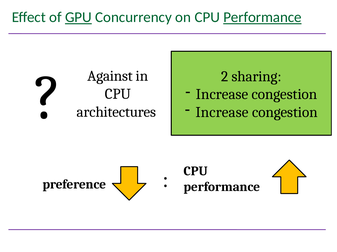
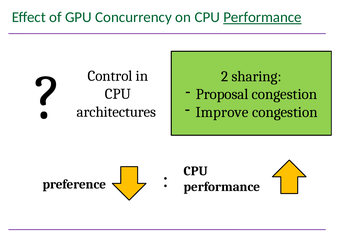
GPU underline: present -> none (78, 17)
Against: Against -> Control (110, 76)
Increase: Increase -> Proposal (222, 95)
Increase: Increase -> Improve (222, 113)
